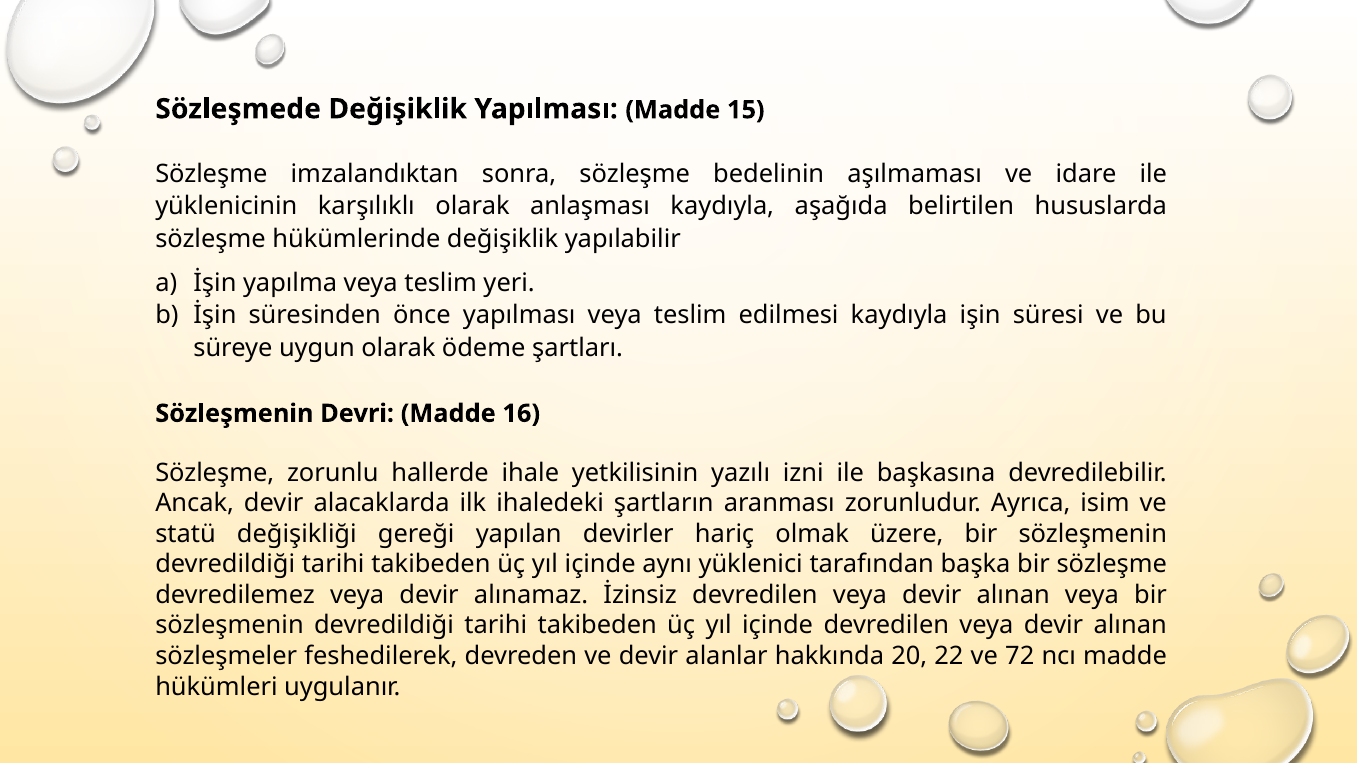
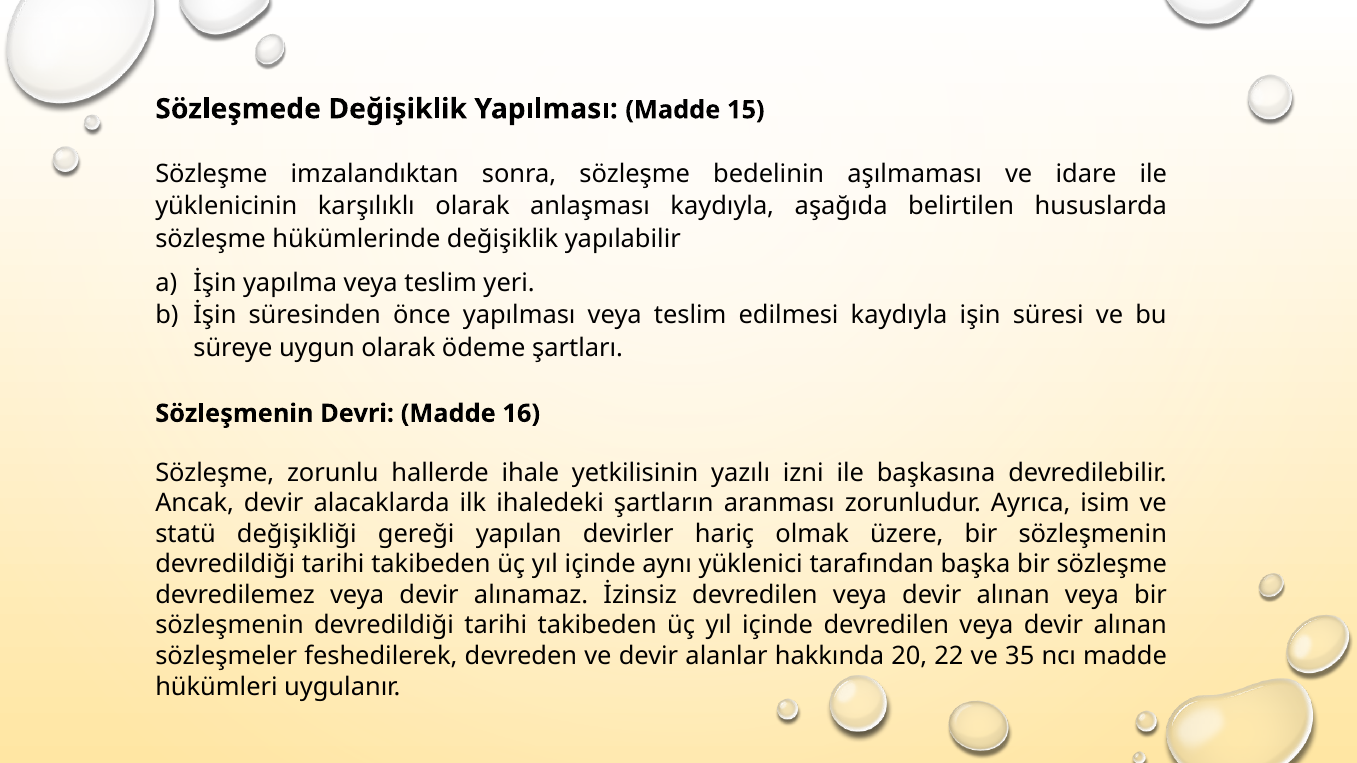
72: 72 -> 35 (1020, 656)
